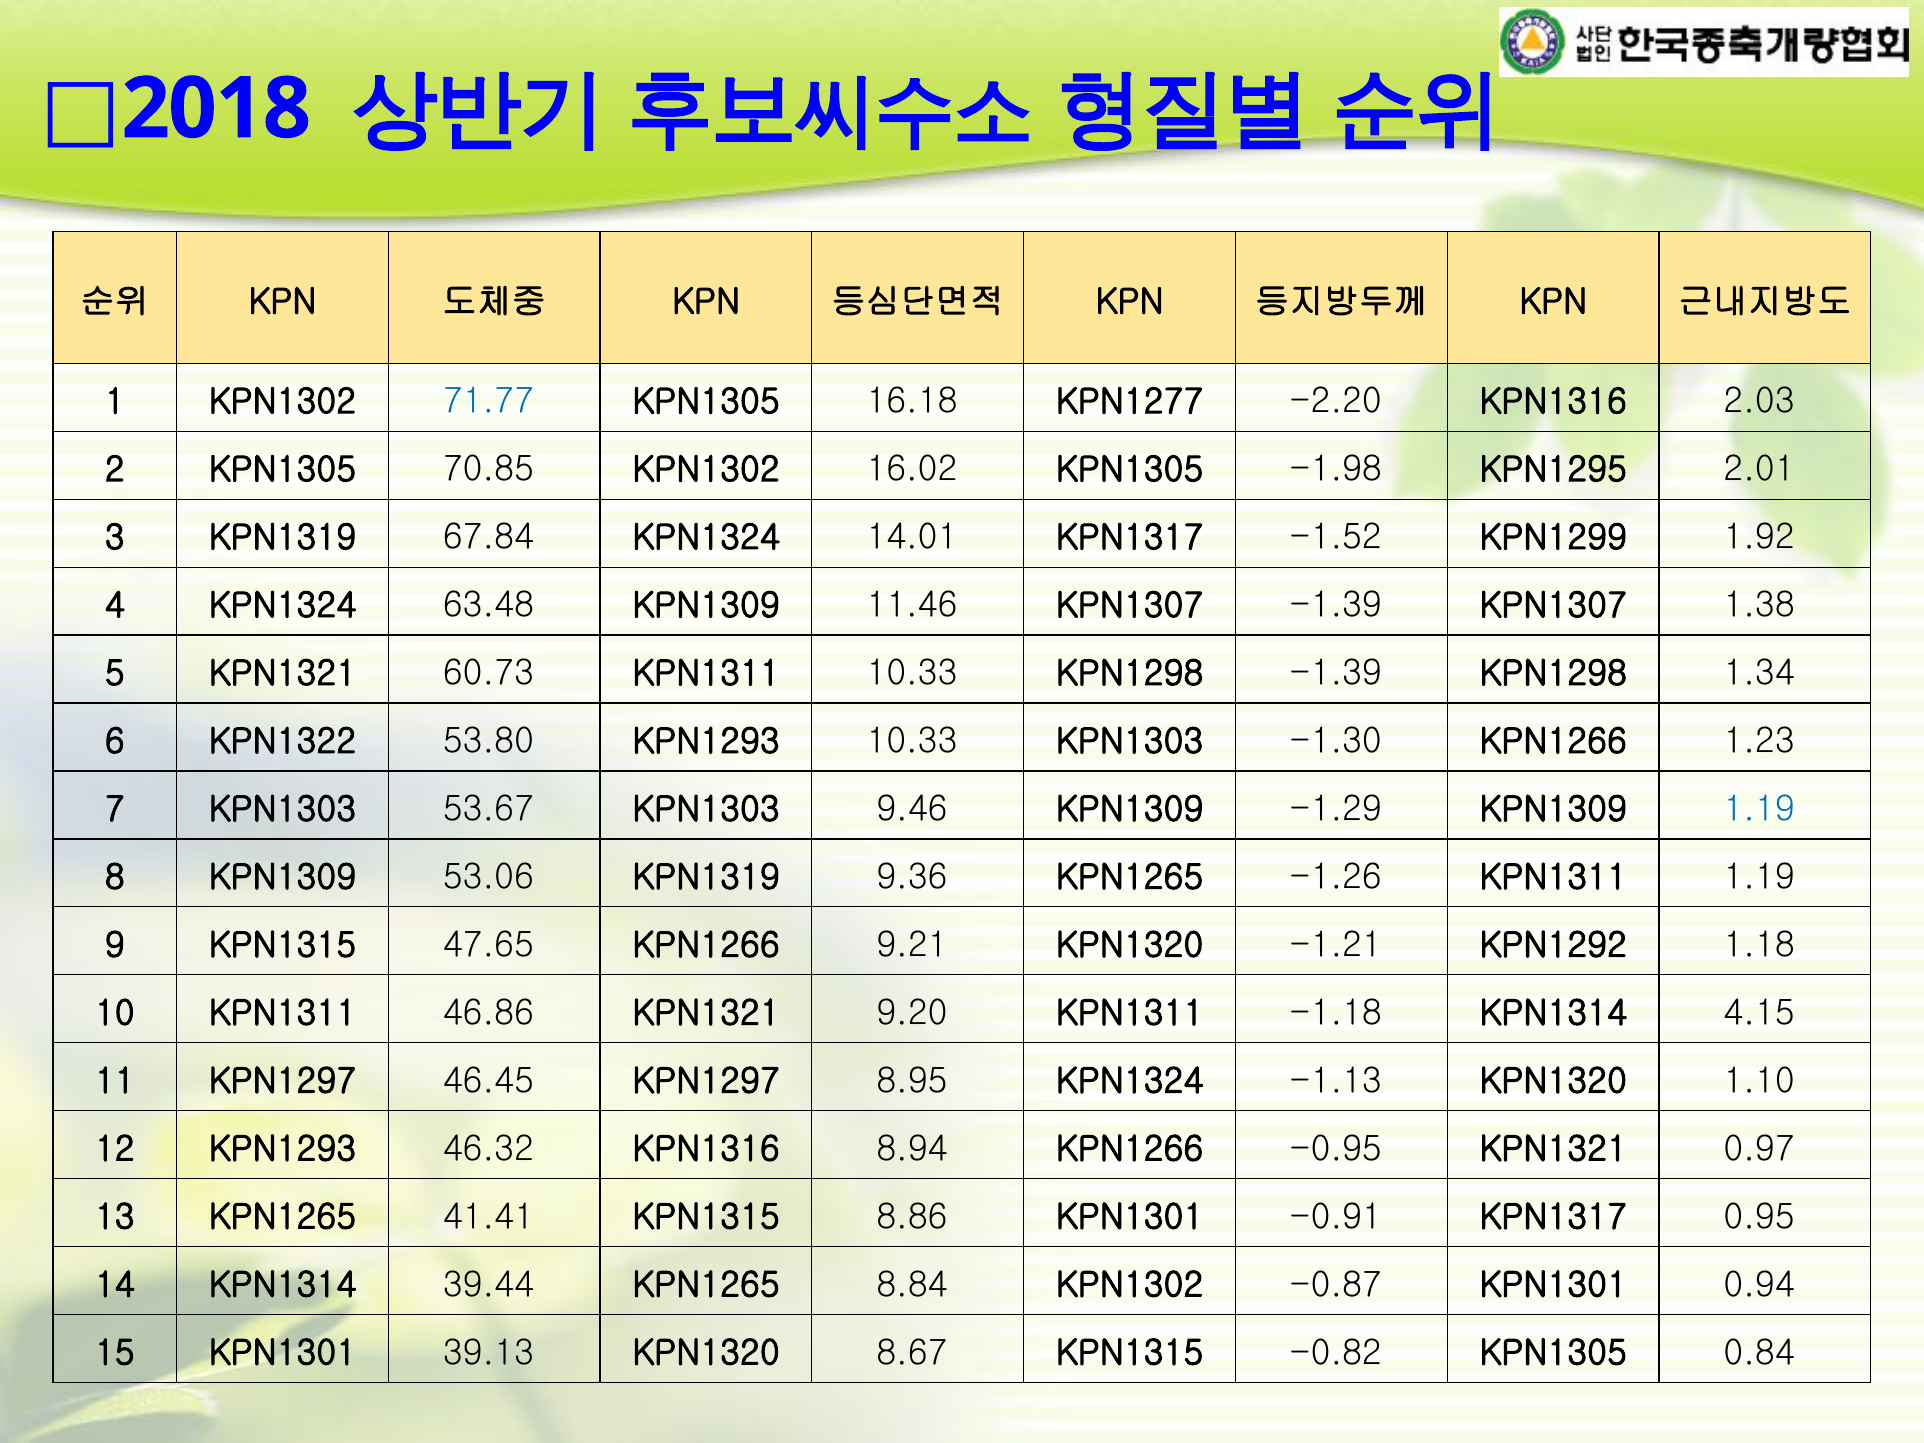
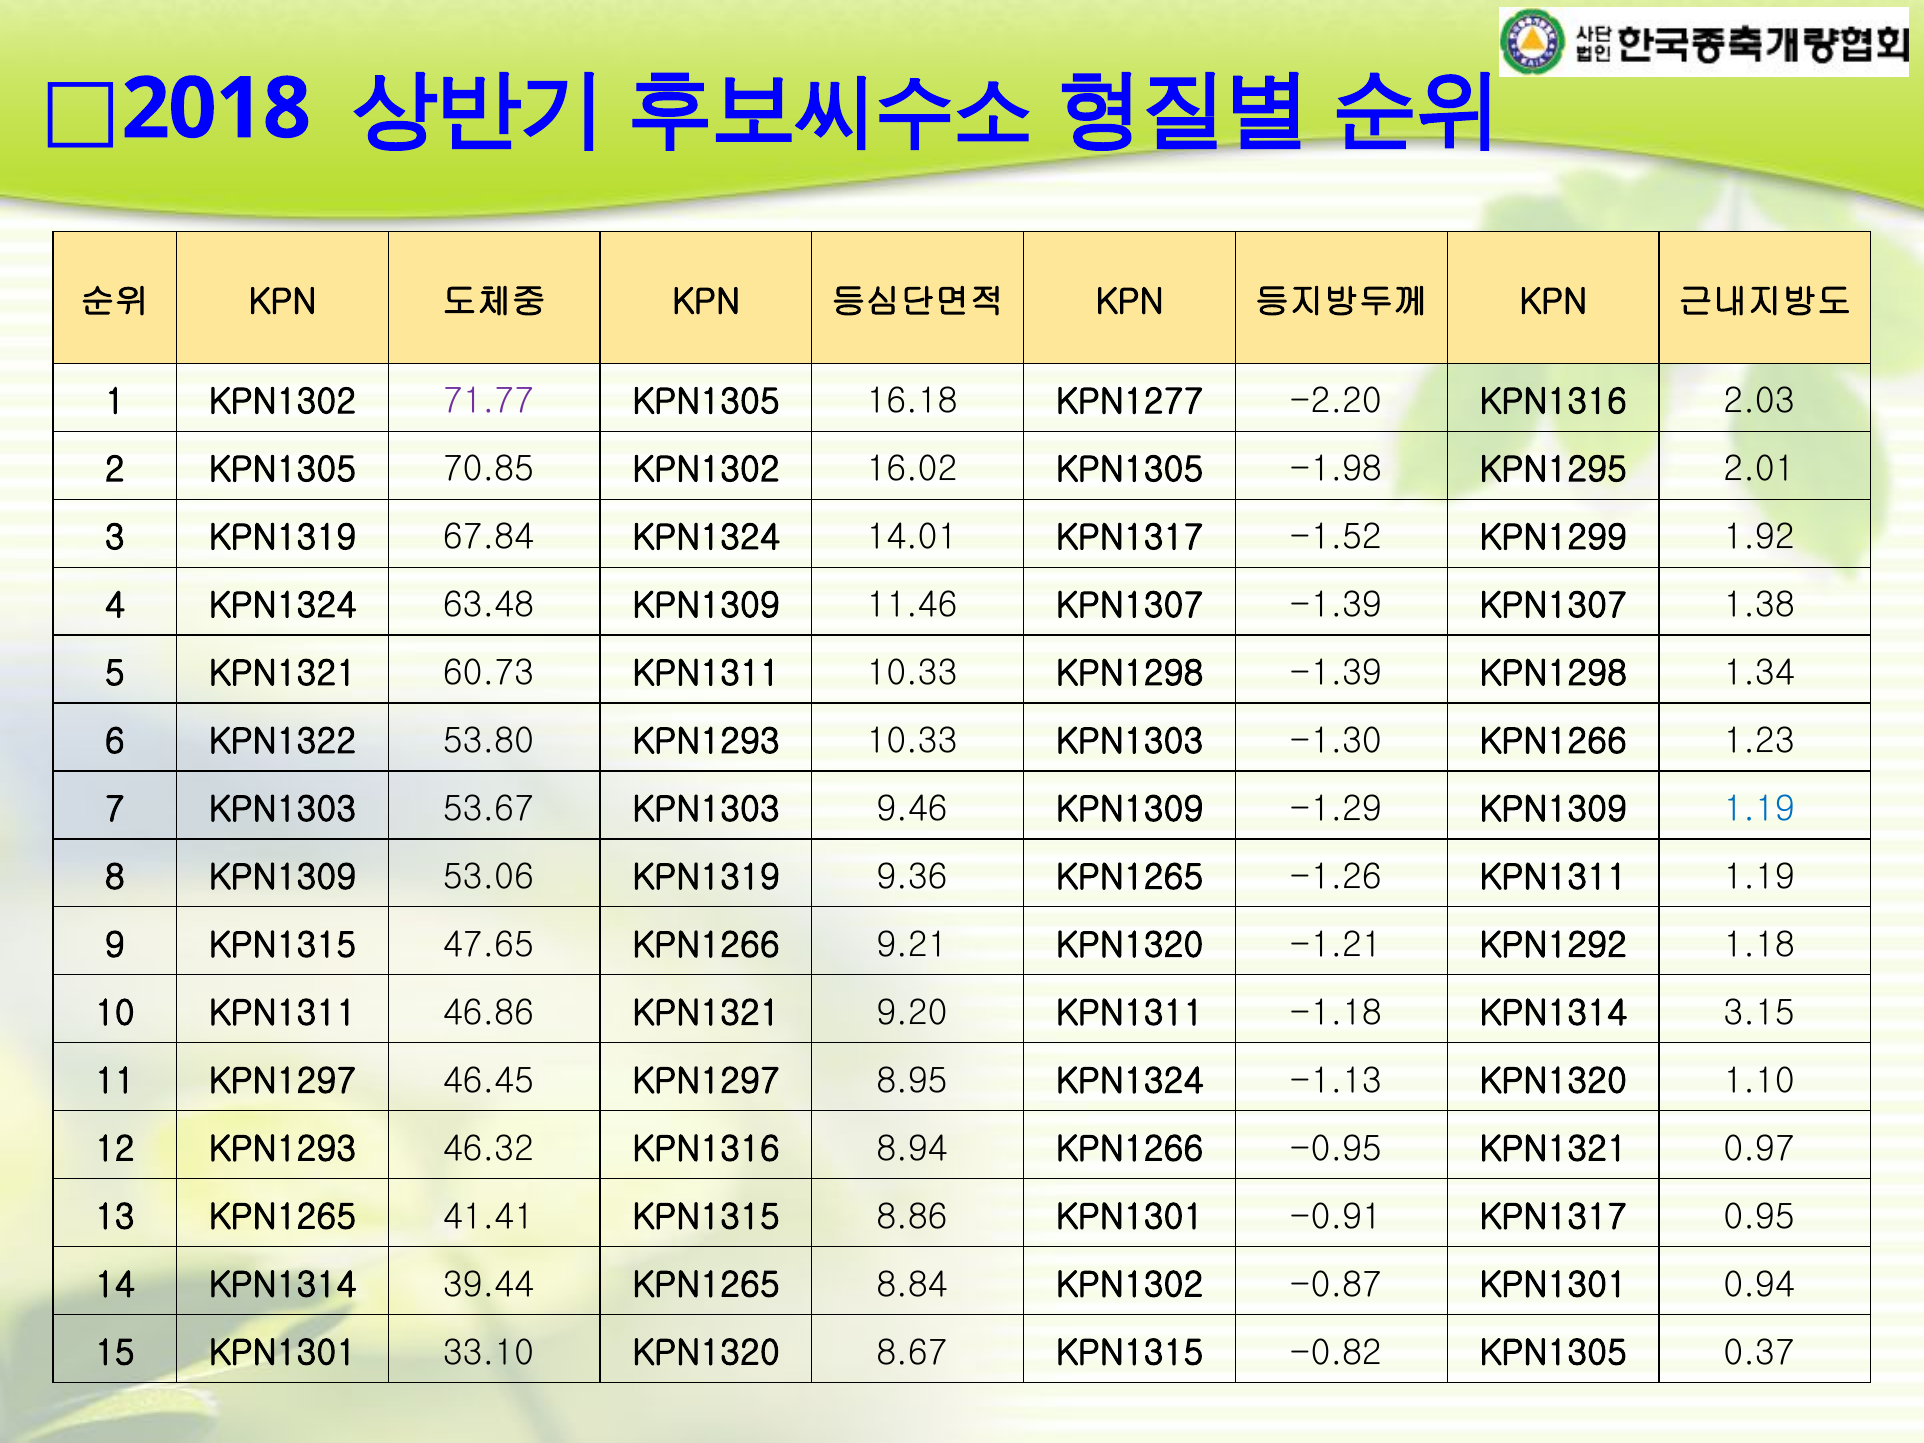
71.77 colour: blue -> purple (488, 402)
4.15: 4.15 -> 3.15 (1759, 1013)
39.13: 39.13 -> 33.10 (488, 1353)
0.84: 0.84 -> 0.37 (1759, 1353)
